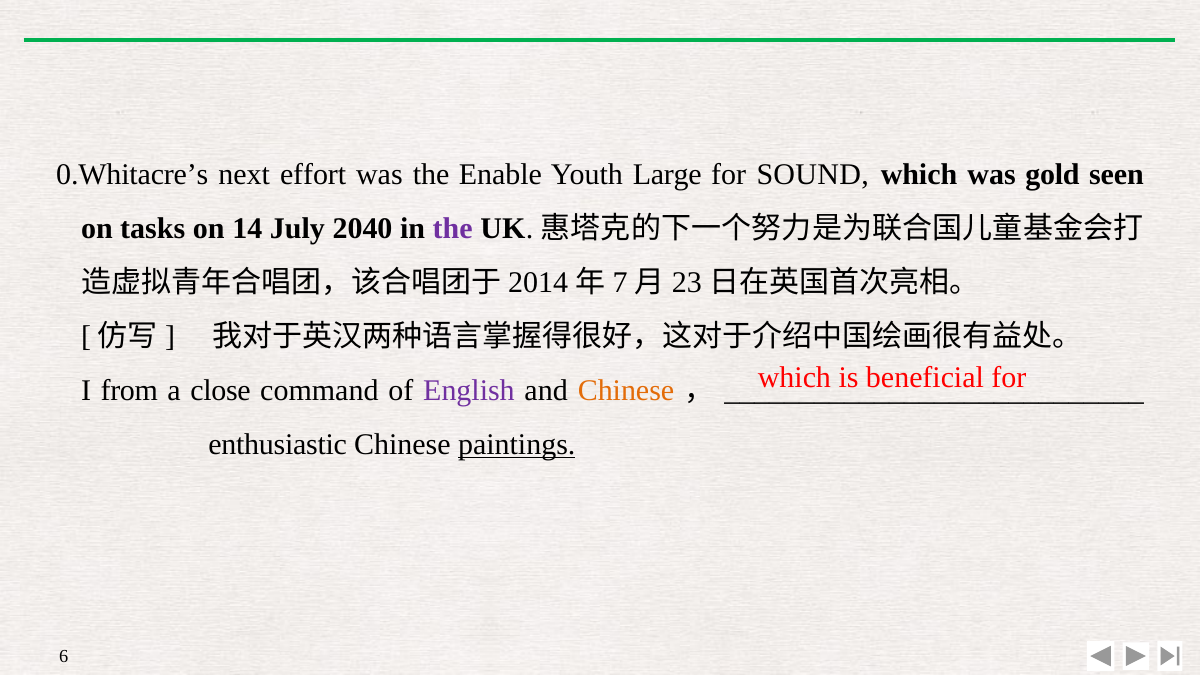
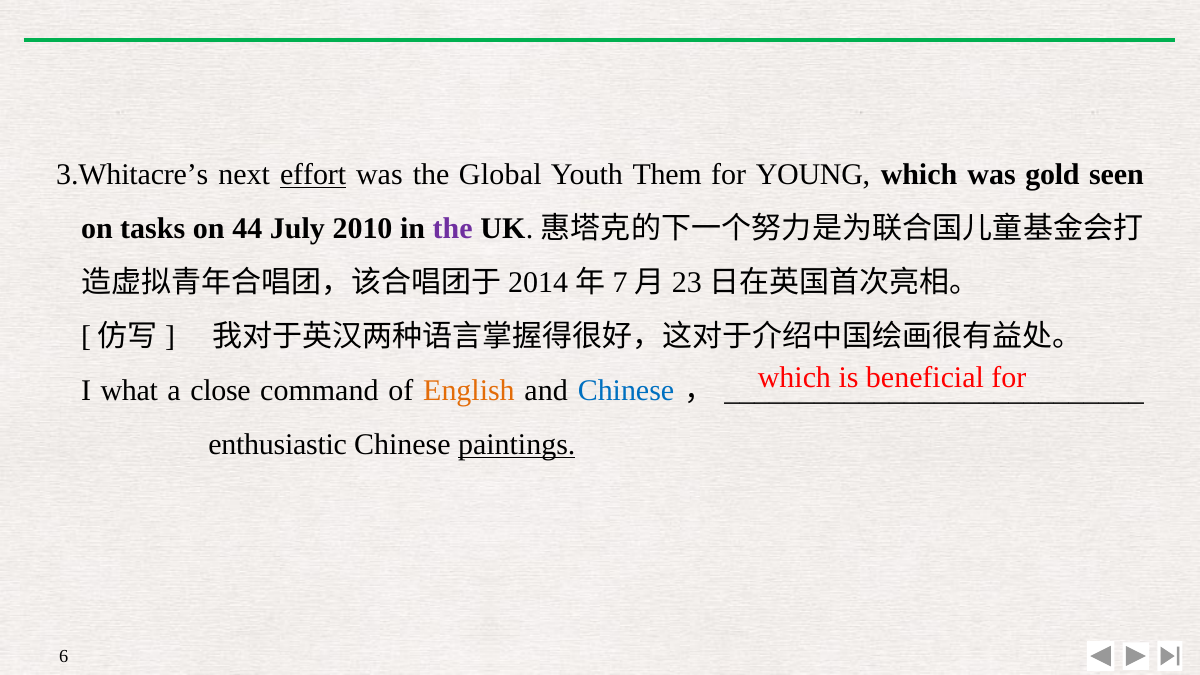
0.Whitacre’s: 0.Whitacre’s -> 3.Whitacre’s (132, 175)
effort underline: none -> present (313, 175)
Enable: Enable -> Global (500, 175)
Large: Large -> Them (667, 175)
SOUND: SOUND -> YOUNG (813, 175)
14: 14 -> 44 (247, 229)
2040: 2040 -> 2010 (363, 229)
from: from -> what (129, 391)
English colour: purple -> orange (469, 391)
Chinese colour: orange -> blue (626, 391)
